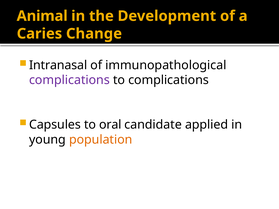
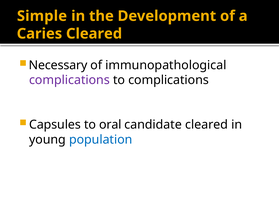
Animal: Animal -> Simple (42, 16)
Caries Change: Change -> Cleared (94, 34)
Intranasal: Intranasal -> Necessary (58, 65)
candidate applied: applied -> cleared (207, 125)
population colour: orange -> blue (101, 140)
